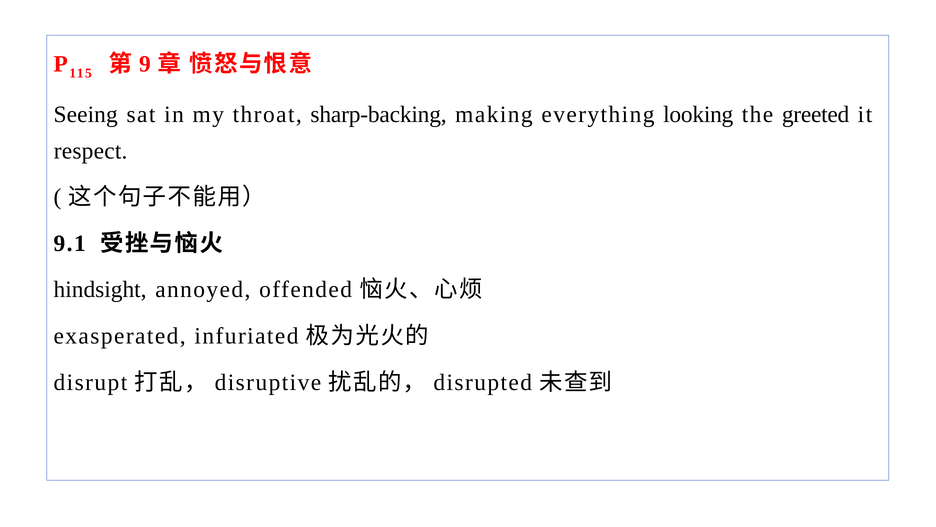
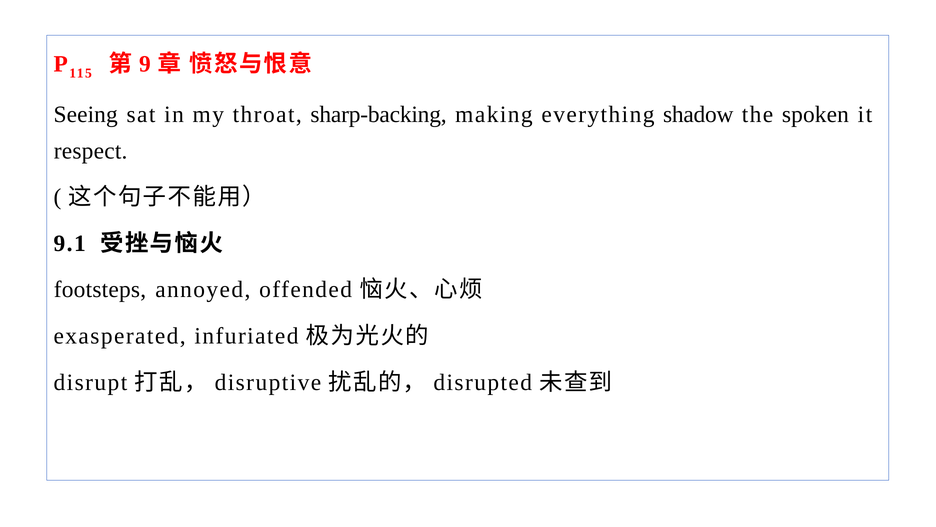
looking: looking -> shadow (698, 114)
greeted: greeted -> spoken (815, 114)
hindsight: hindsight -> footsteps (100, 289)
